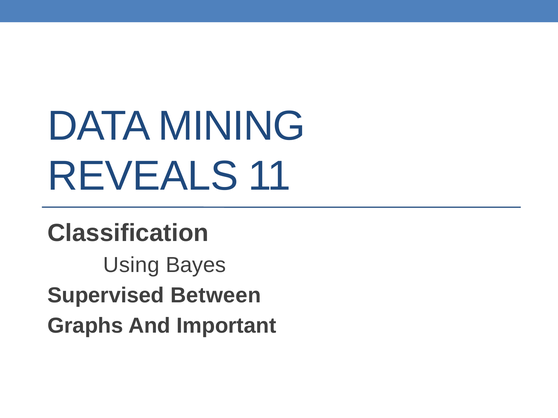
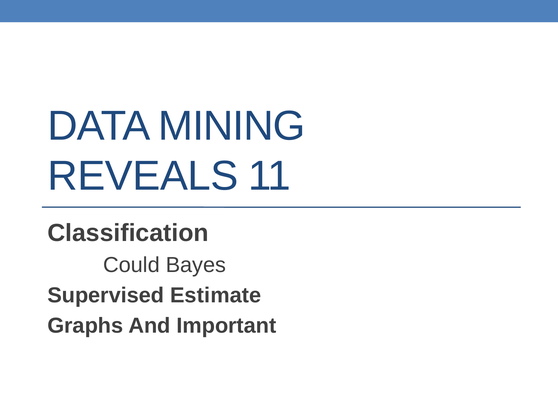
Using: Using -> Could (132, 265)
Between: Between -> Estimate (216, 296)
